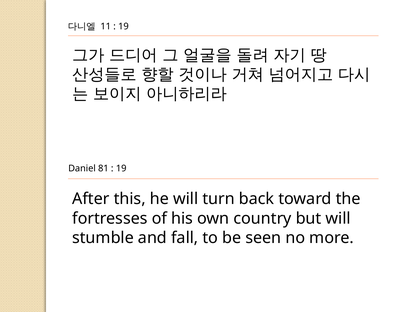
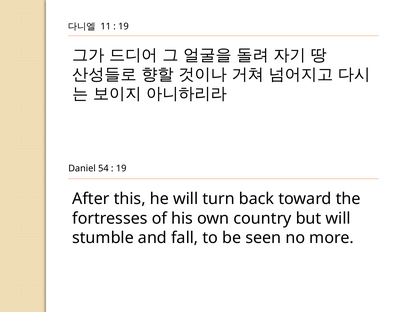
81: 81 -> 54 (103, 168)
